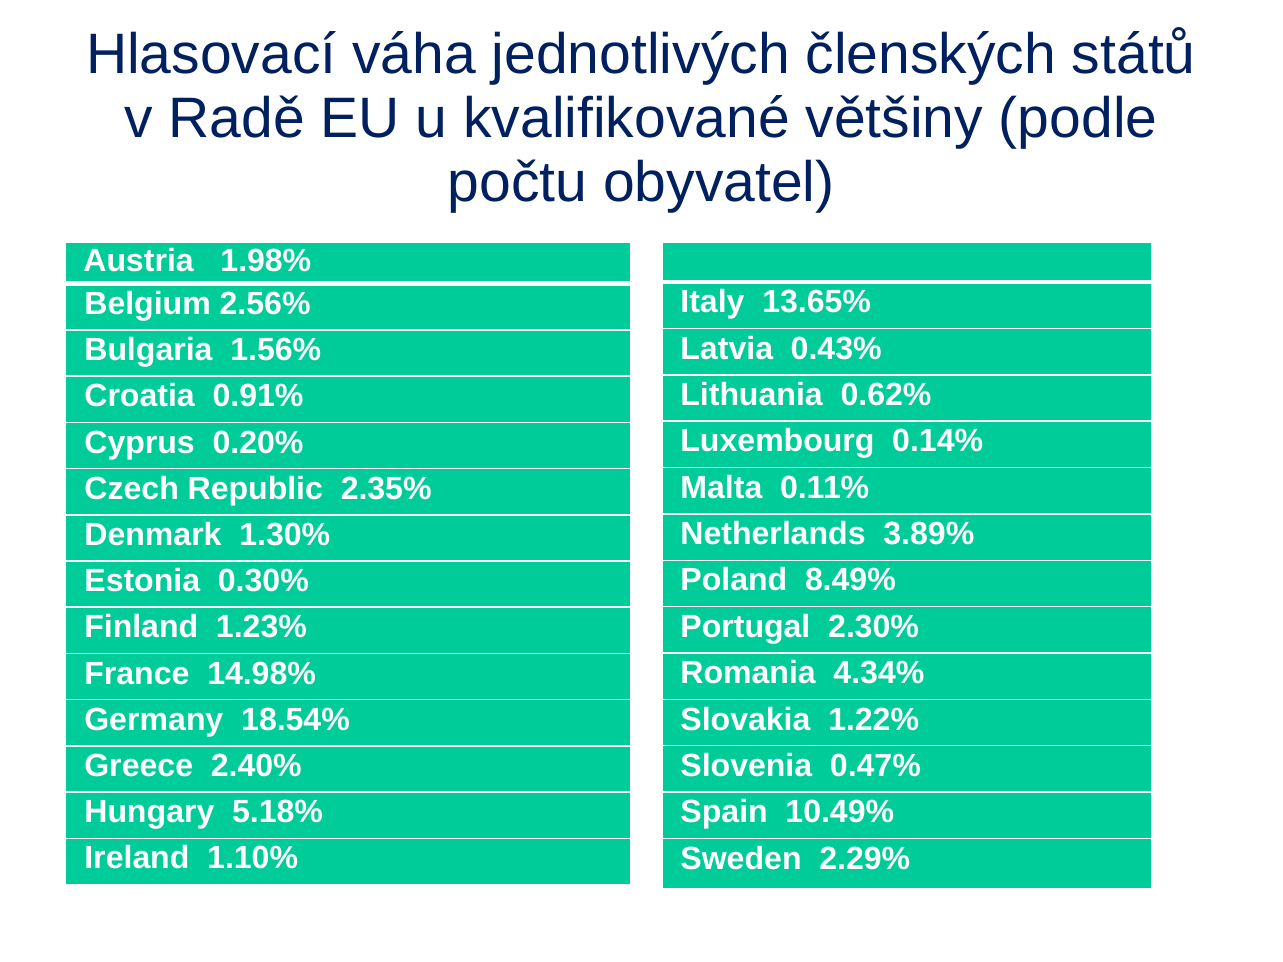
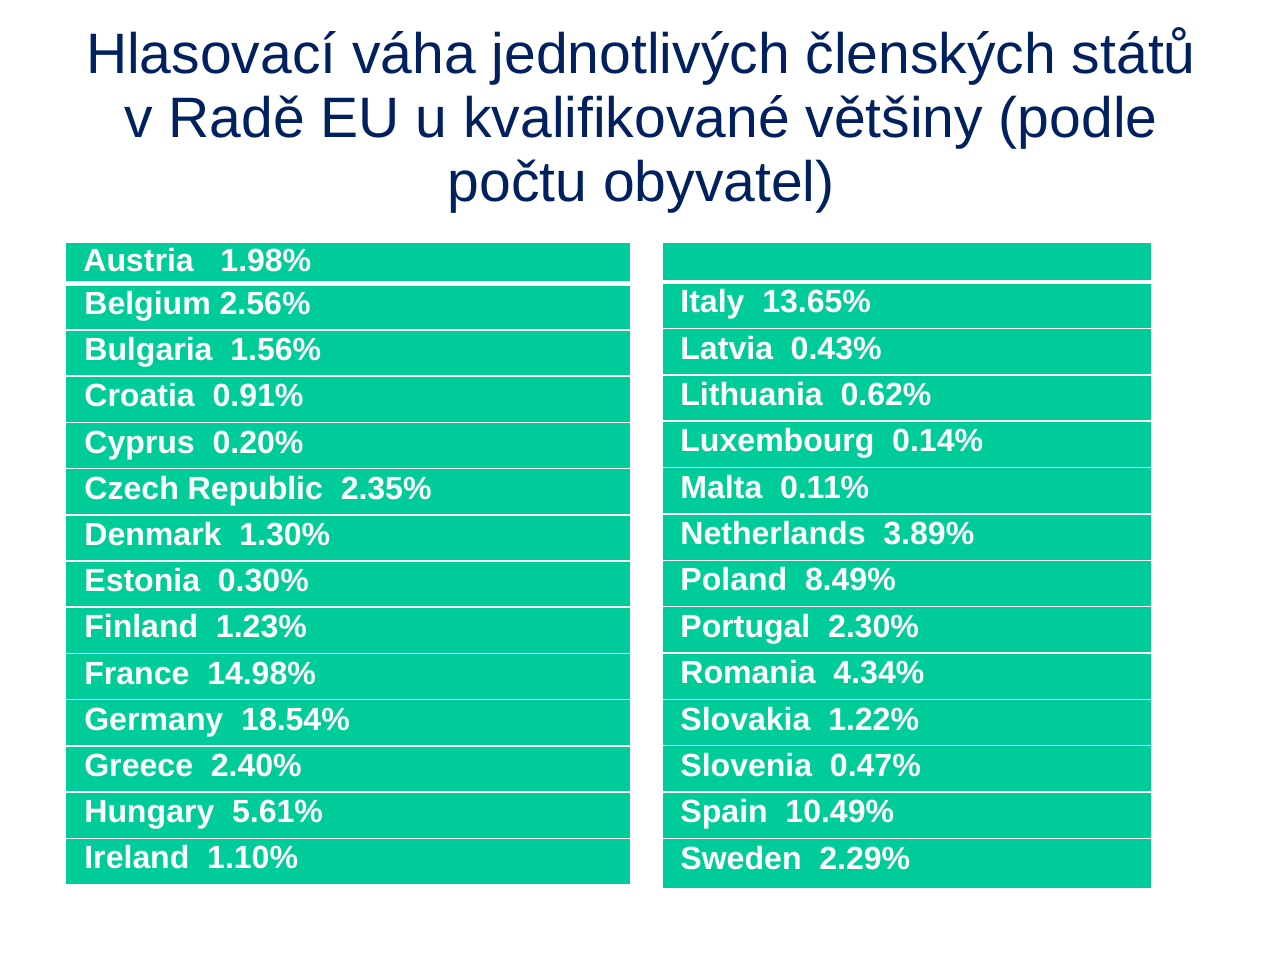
5.18%: 5.18% -> 5.61% (278, 812)
